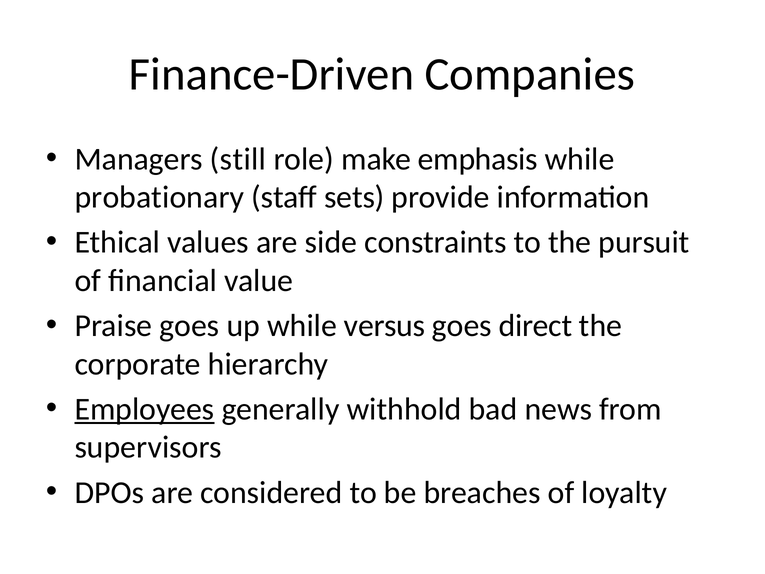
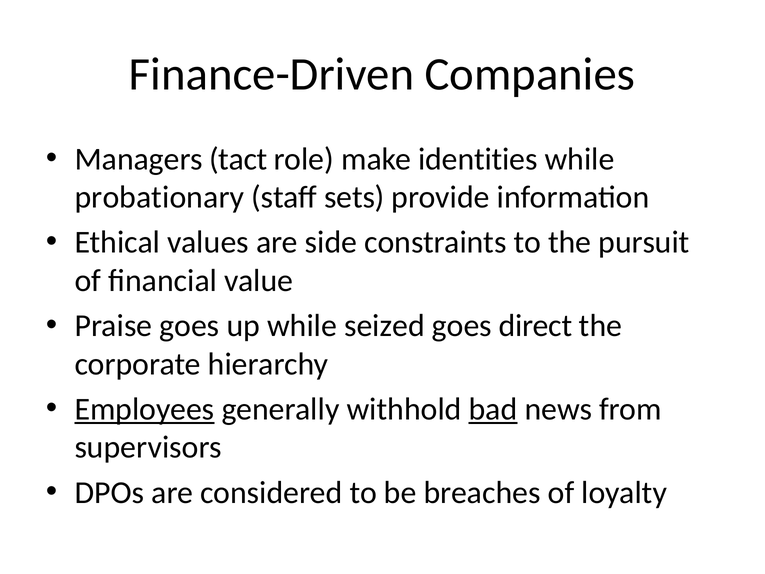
still: still -> tact (238, 159)
emphasis: emphasis -> identities (478, 159)
versus: versus -> seized (385, 326)
bad underline: none -> present (493, 409)
